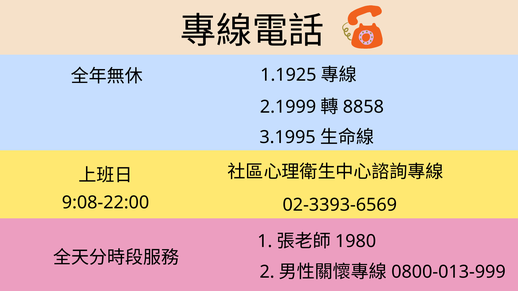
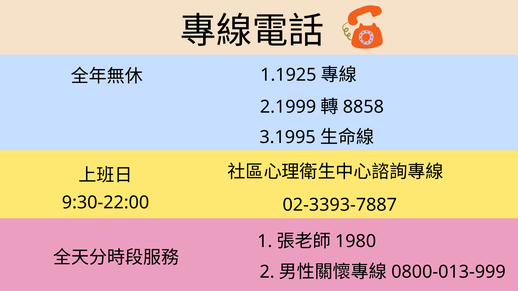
9:08-22:00: 9:08-22:00 -> 9:30-22:00 (106, 203)
02-3393-6569: 02-3393-6569 -> 02-3393-7887 (340, 205)
